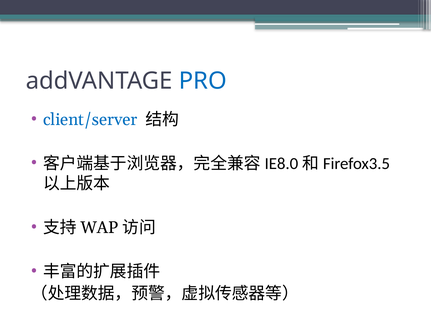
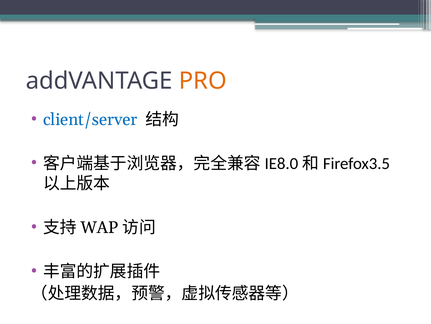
PRO colour: blue -> orange (203, 81)
